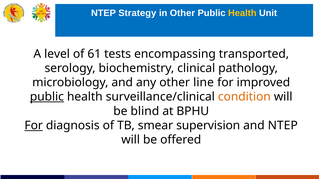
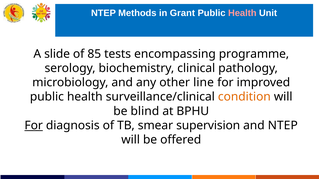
Strategy: Strategy -> Methods (137, 13)
in Other: Other -> Grant (182, 13)
Health colour: yellow -> pink (242, 13)
level: level -> slide (57, 54)
61: 61 -> 85 (94, 54)
transported: transported -> programme (254, 54)
public underline: present -> none (47, 97)
